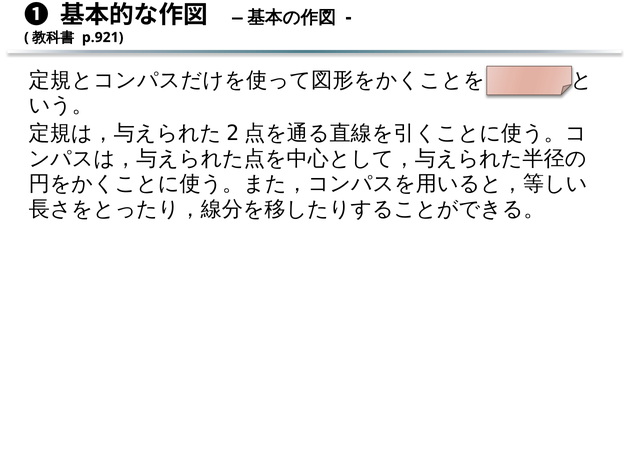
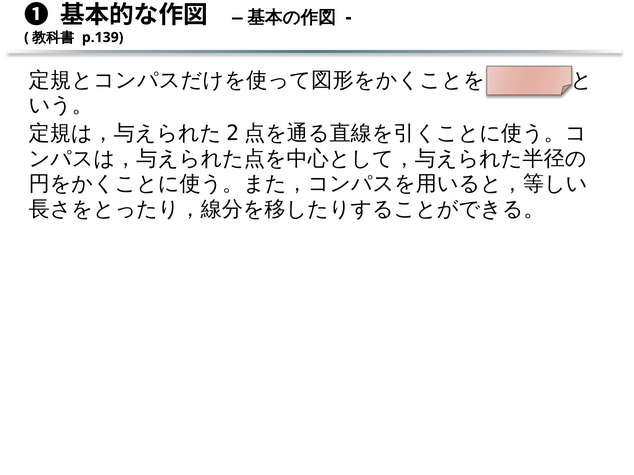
p.921: p.921 -> p.139 (103, 37)
